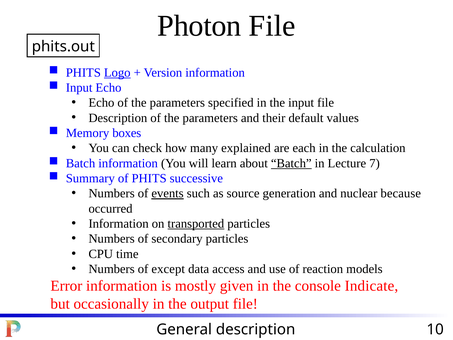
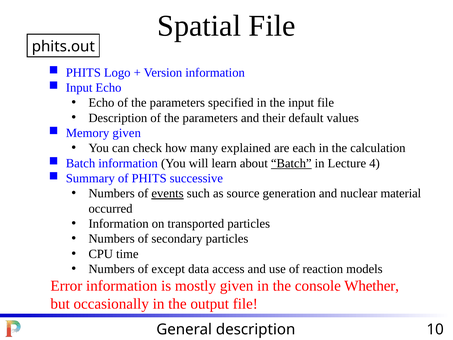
Photon: Photon -> Spatial (199, 26)
Logo underline: present -> none (117, 72)
Memory boxes: boxes -> given (127, 133)
7: 7 -> 4 (375, 163)
because: because -> material (401, 193)
transported underline: present -> none (196, 224)
Indicate: Indicate -> Whether (372, 286)
